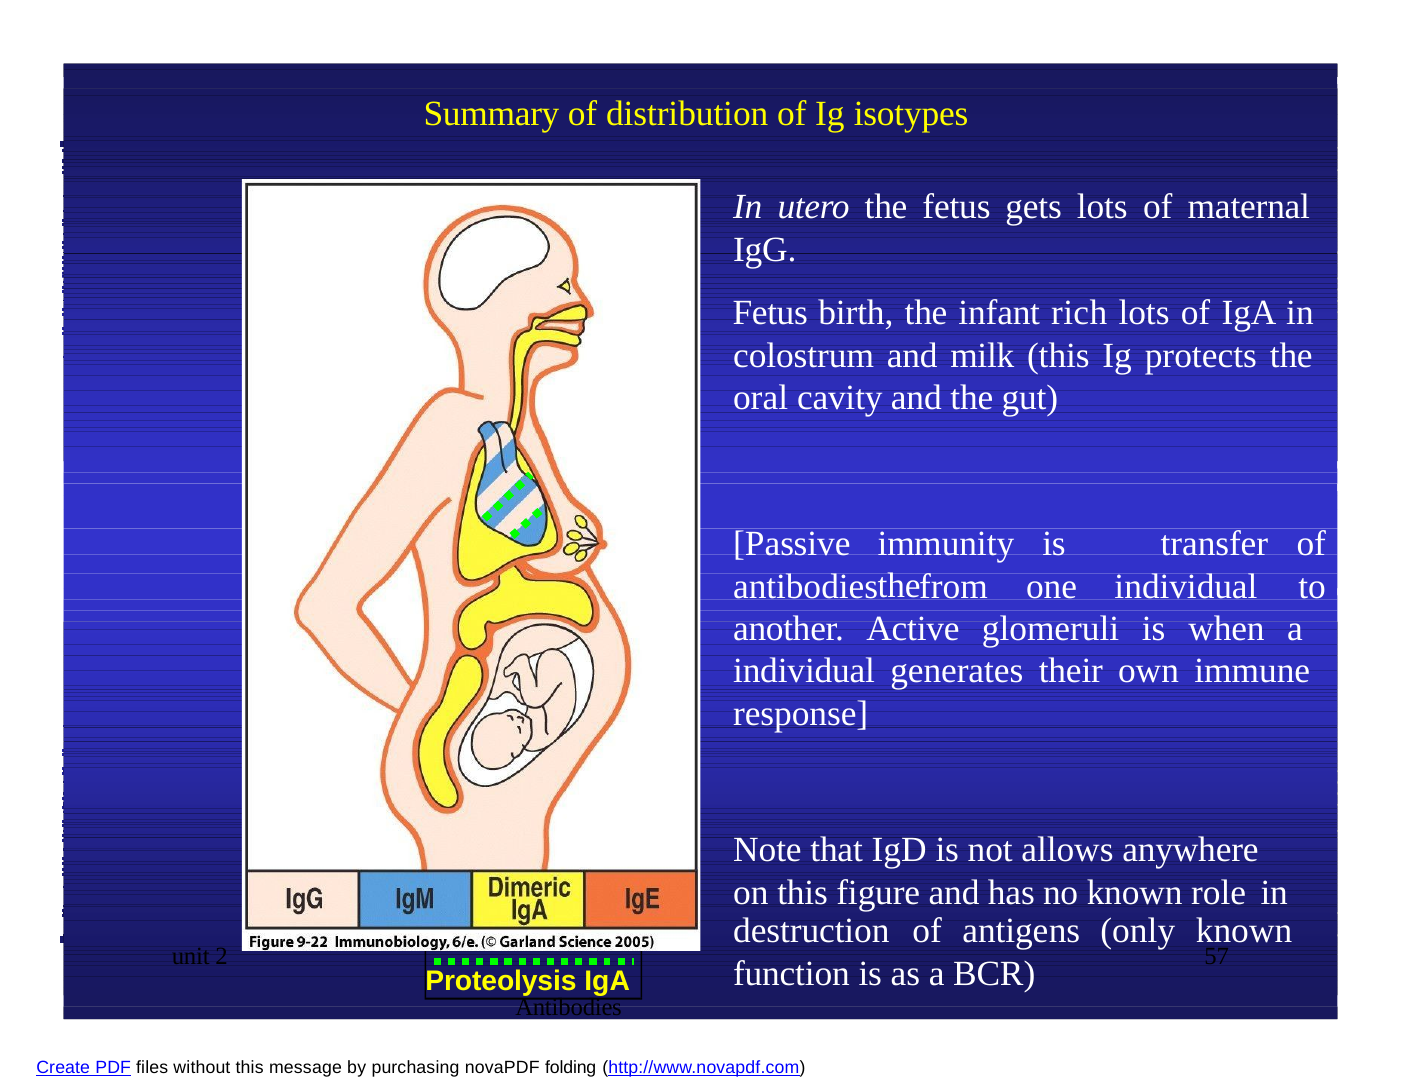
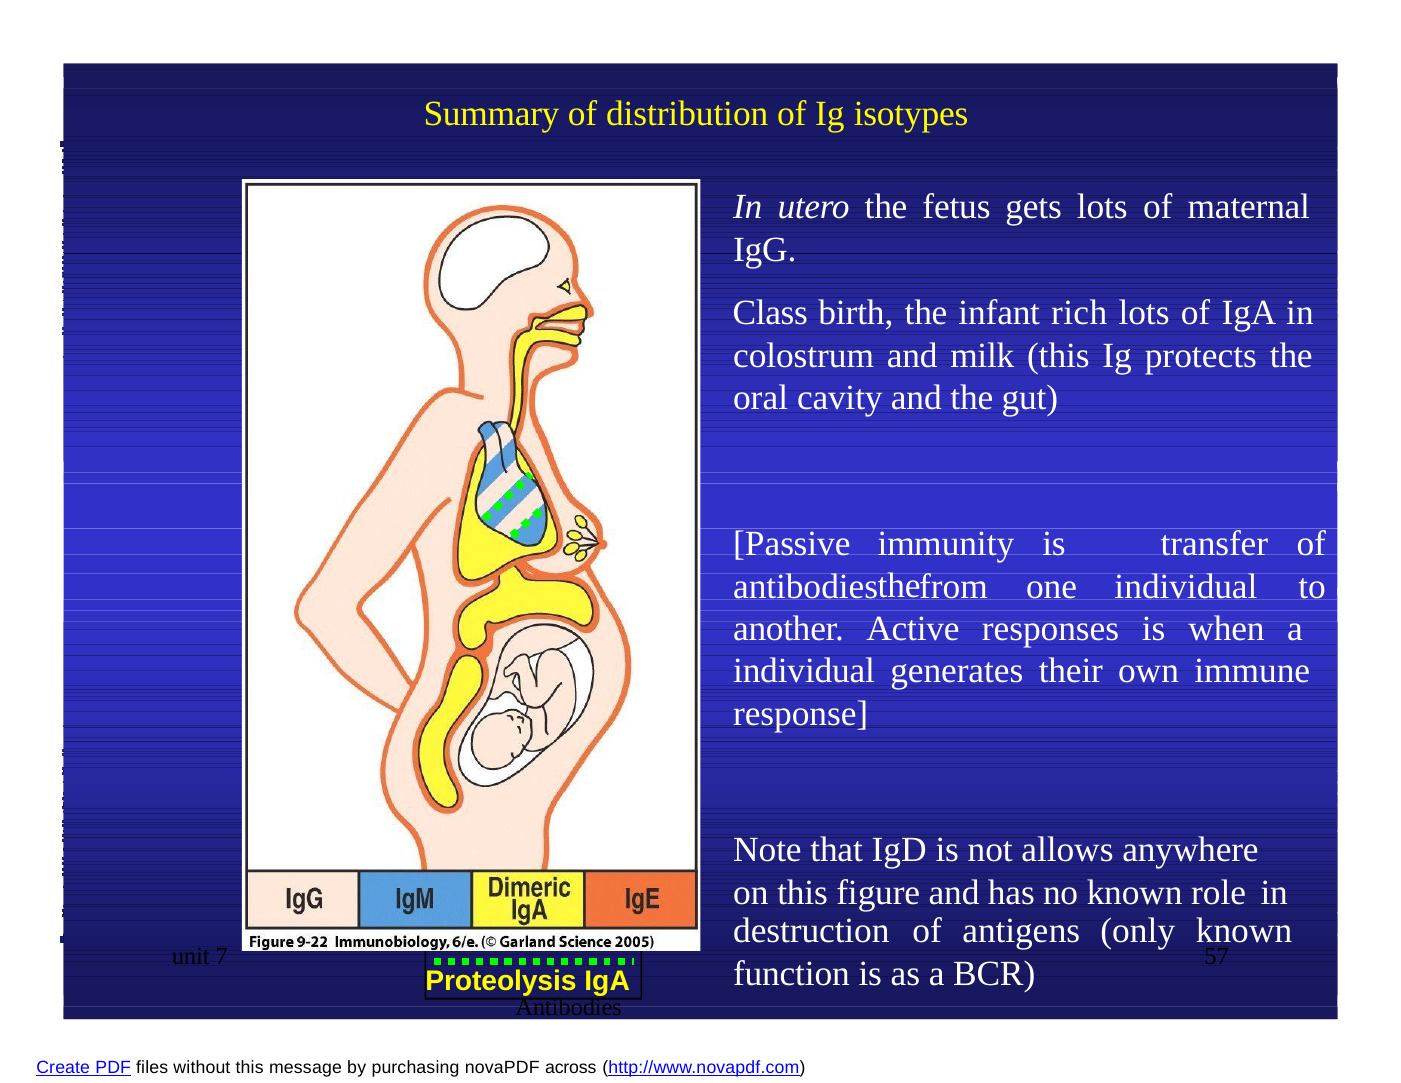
Fetus: Fetus -> Class (770, 313)
glomeruli: glomeruli -> responses (1051, 628)
2: 2 -> 7 (222, 956)
folding: folding -> across (571, 1068)
